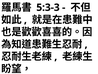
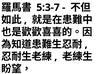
5:3-3: 5:3-3 -> 5:3-7 (48, 7)
